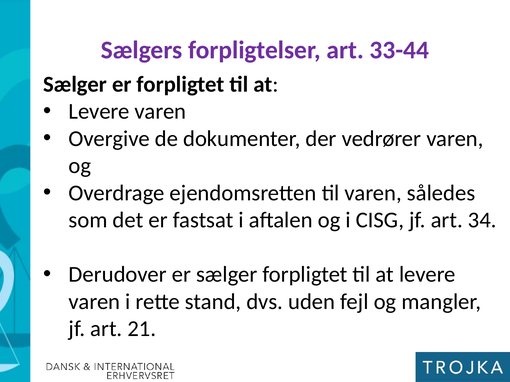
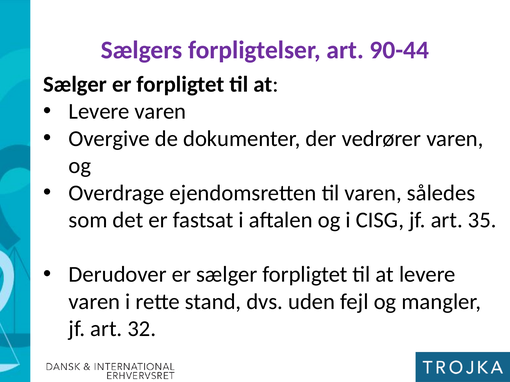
33-44: 33-44 -> 90-44 (399, 50)
34: 34 -> 35 (482, 220)
21: 21 -> 32 (142, 329)
